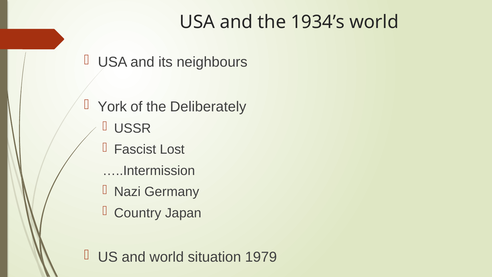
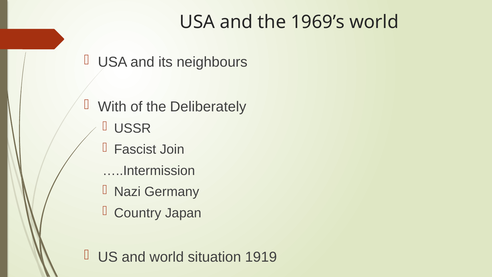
1934’s: 1934’s -> 1969’s (318, 22)
York: York -> With (112, 107)
Lost: Lost -> Join (172, 149)
1979: 1979 -> 1919 (261, 257)
